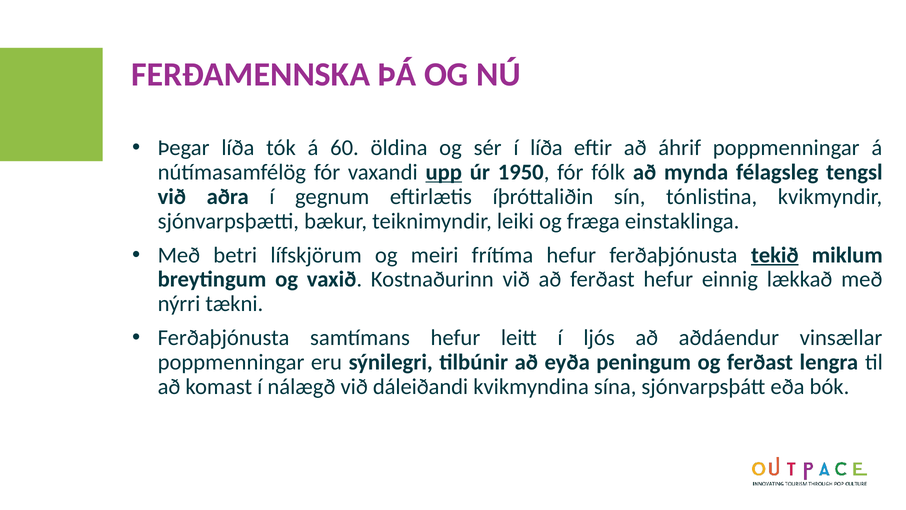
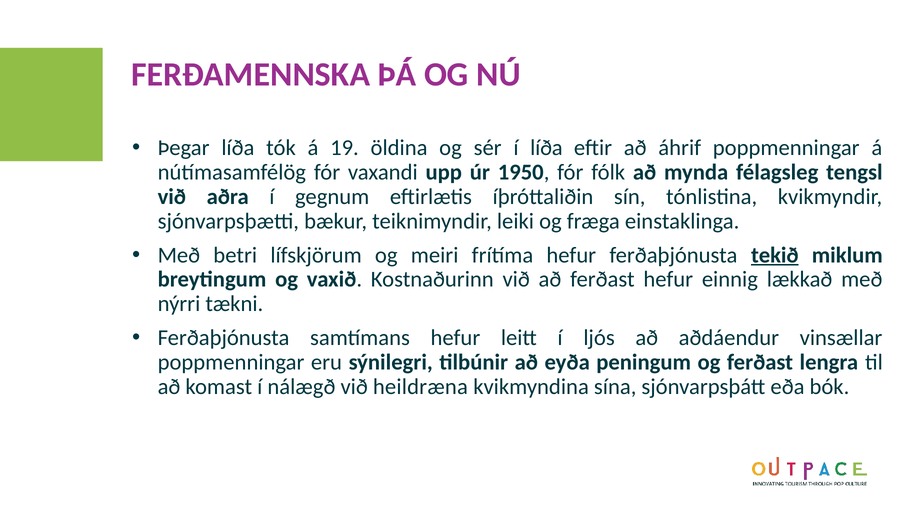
60: 60 -> 19 (344, 148)
upp underline: present -> none (444, 172)
dáleiðandi: dáleiðandi -> heildræna (420, 387)
